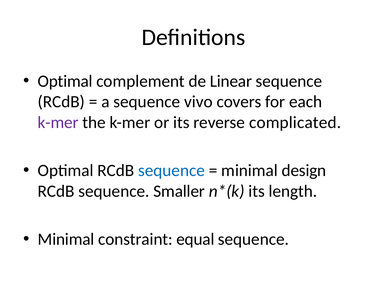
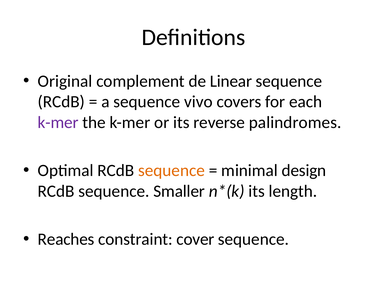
Optimal: Optimal -> Original (65, 81)
complicated: complicated -> palindromes (295, 122)
sequence colour: blue -> orange (172, 171)
Minimal: Minimal -> Reaches (66, 239)
equal: equal -> cover (195, 239)
